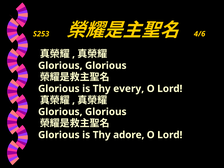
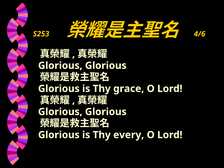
every: every -> grace (129, 89)
adore: adore -> every (129, 135)
